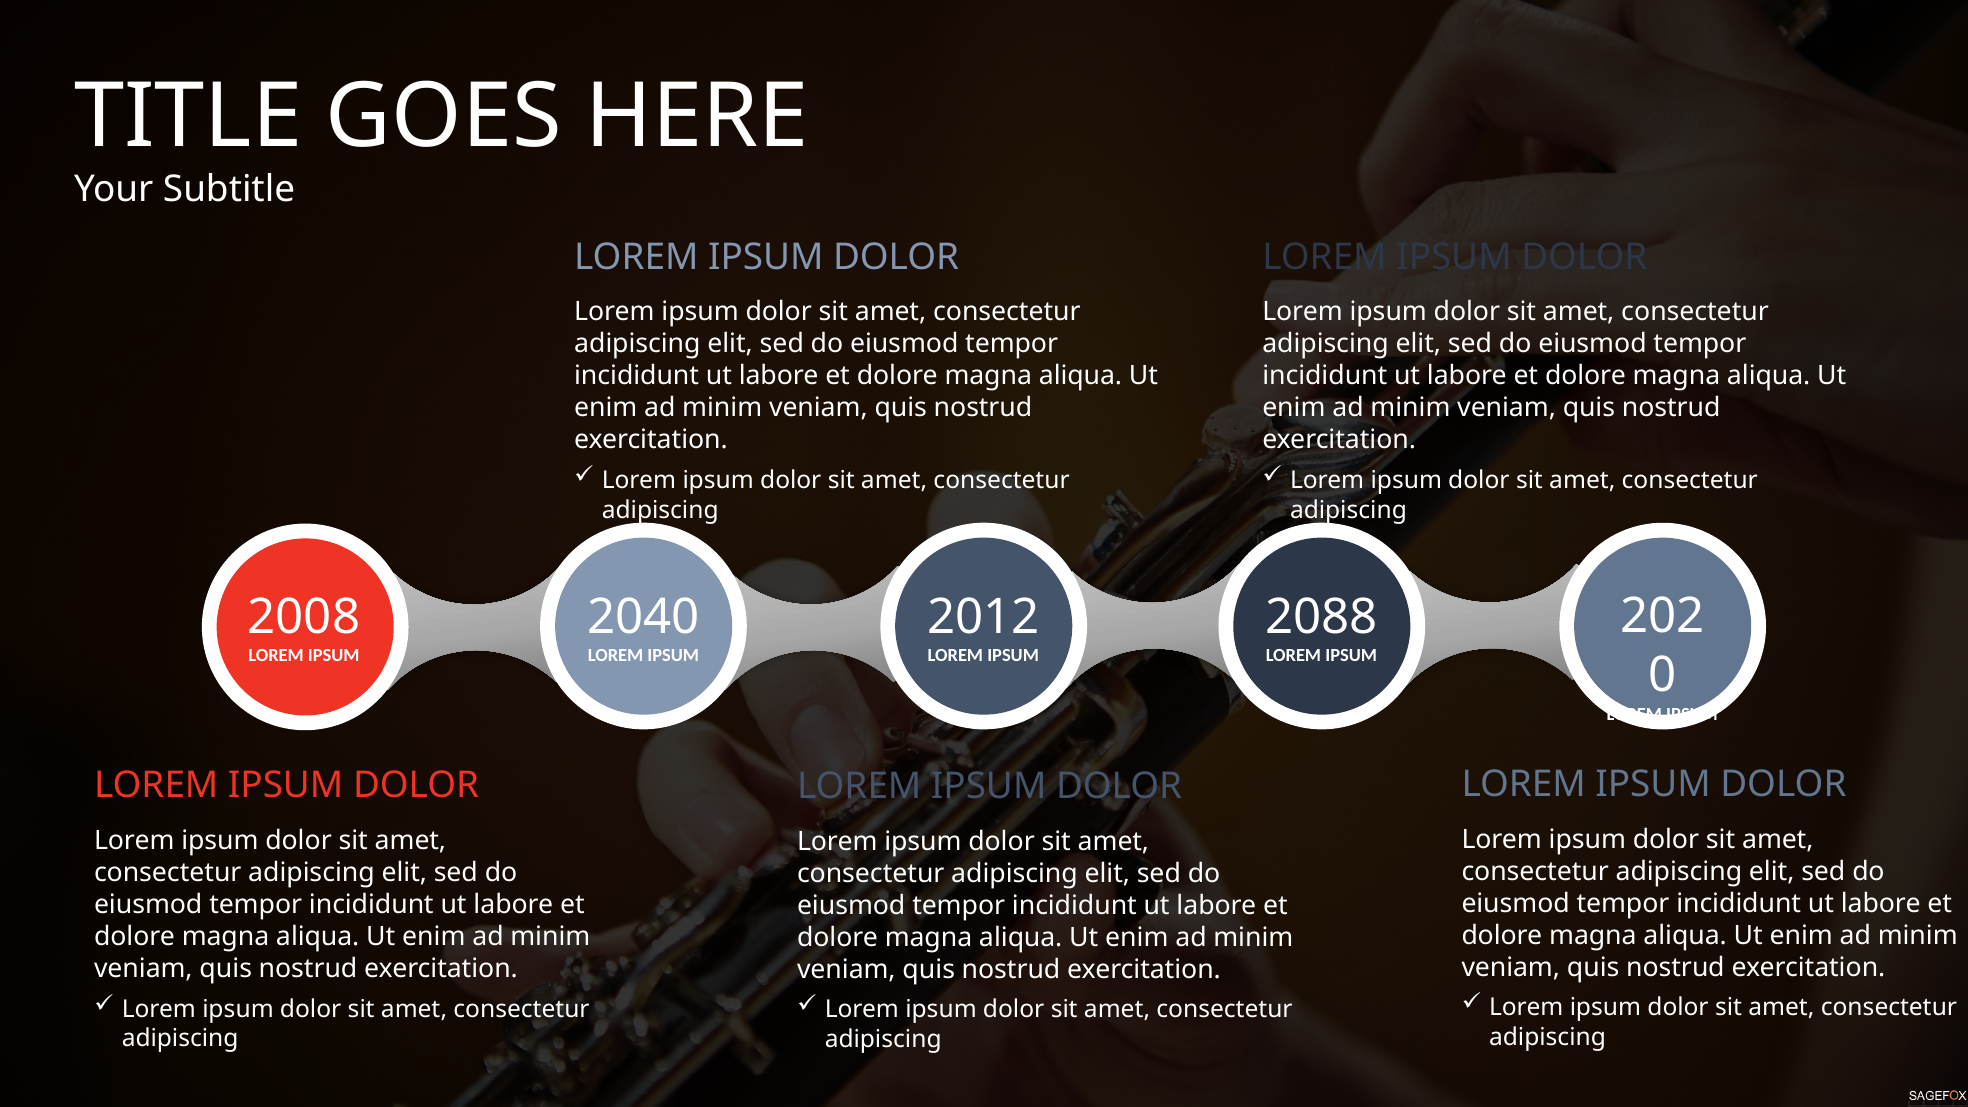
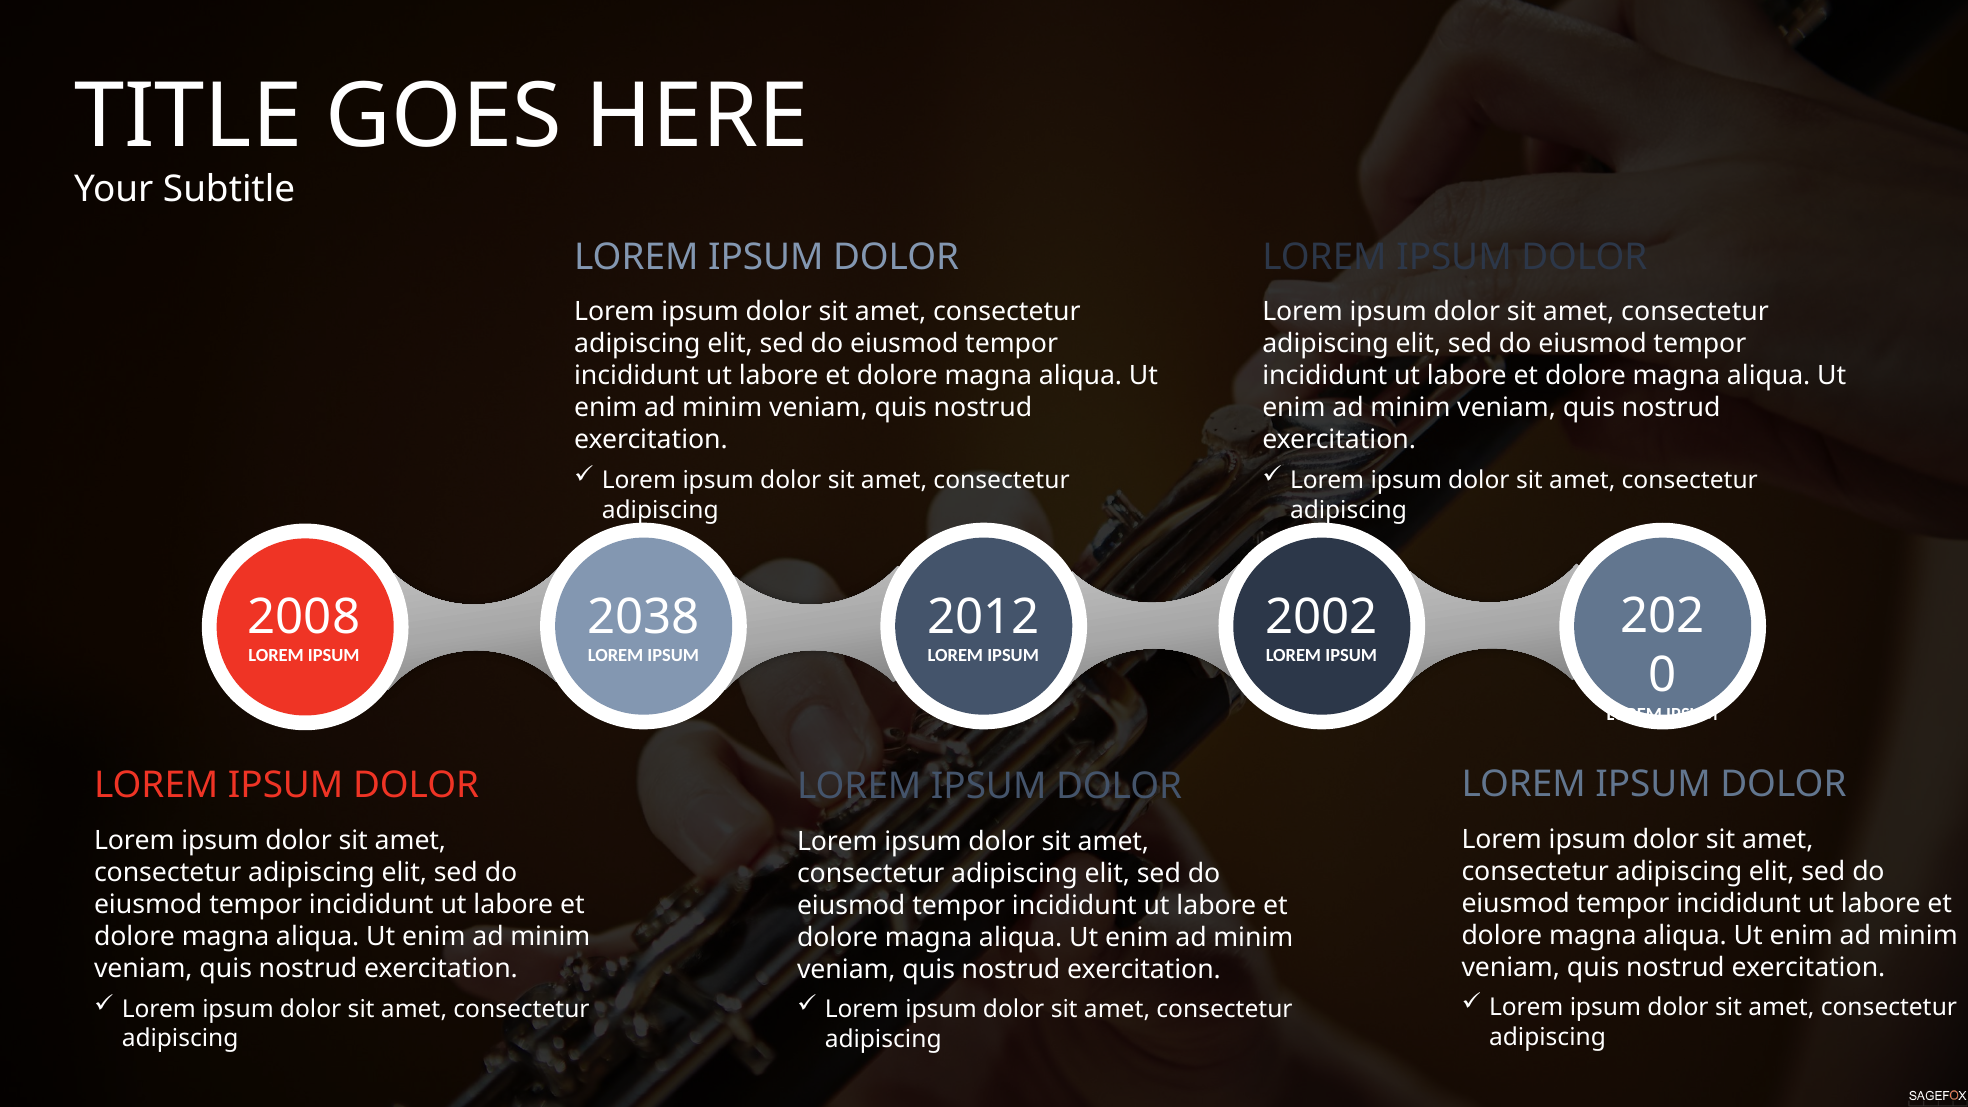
2040: 2040 -> 2038 (644, 617)
2088: 2088 -> 2002 (1321, 617)
